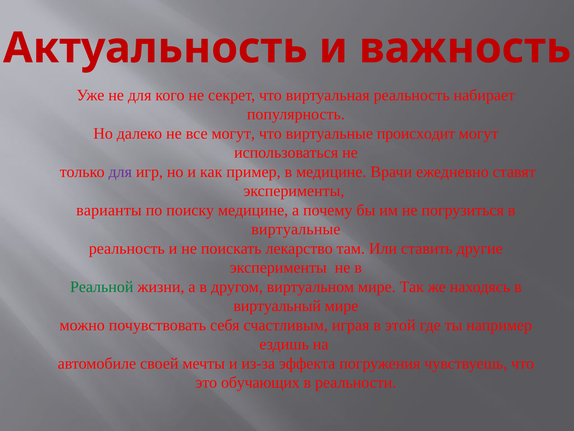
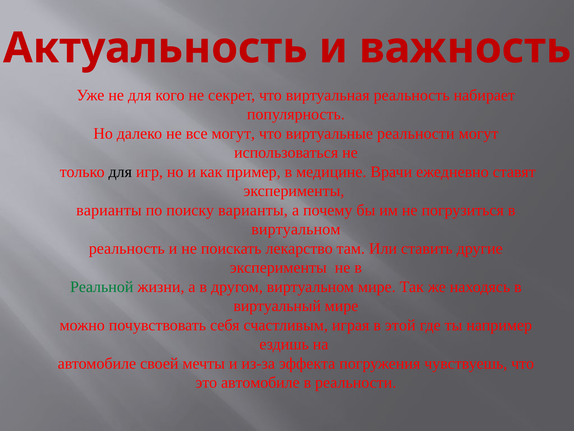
виртуальные происходит: происходит -> реальности (416, 133)
для colour: purple -> black (120, 172)
поиску медицине: медицине -> варианты (253, 210)
виртуальные: виртуальные -> виртуальном (296, 229)
это обучающих: обучающих -> автомобиле (260, 382)
